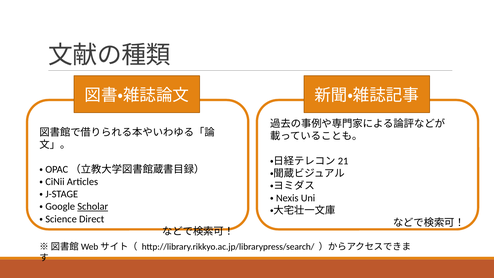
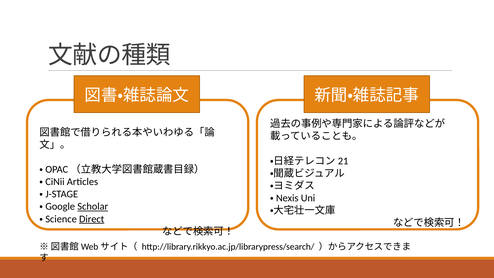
Direct underline: none -> present (92, 219)
